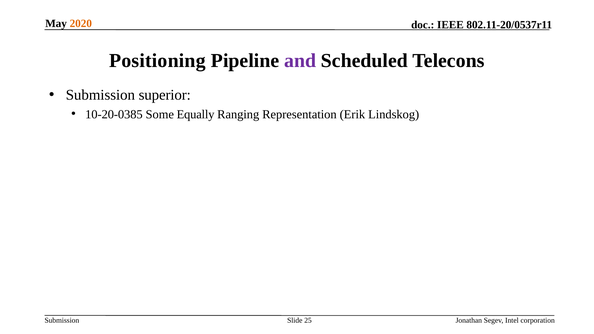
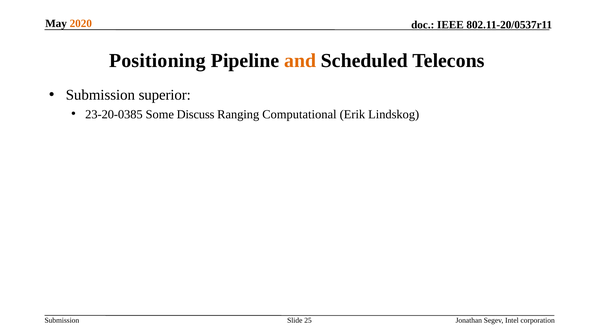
and colour: purple -> orange (300, 61)
10-20-0385: 10-20-0385 -> 23-20-0385 (114, 114)
Equally: Equally -> Discuss (196, 114)
Representation: Representation -> Computational (299, 114)
